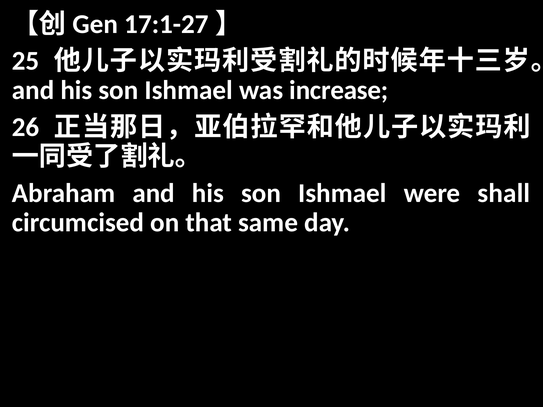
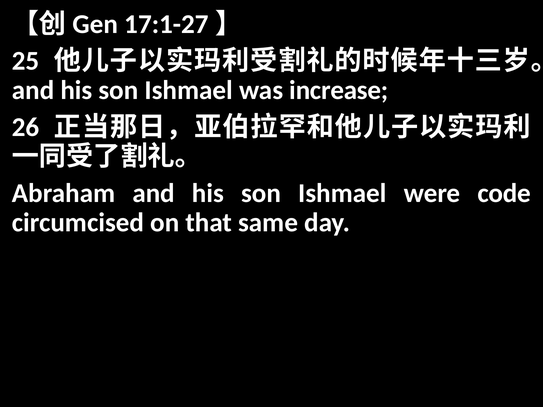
shall: shall -> code (504, 193)
